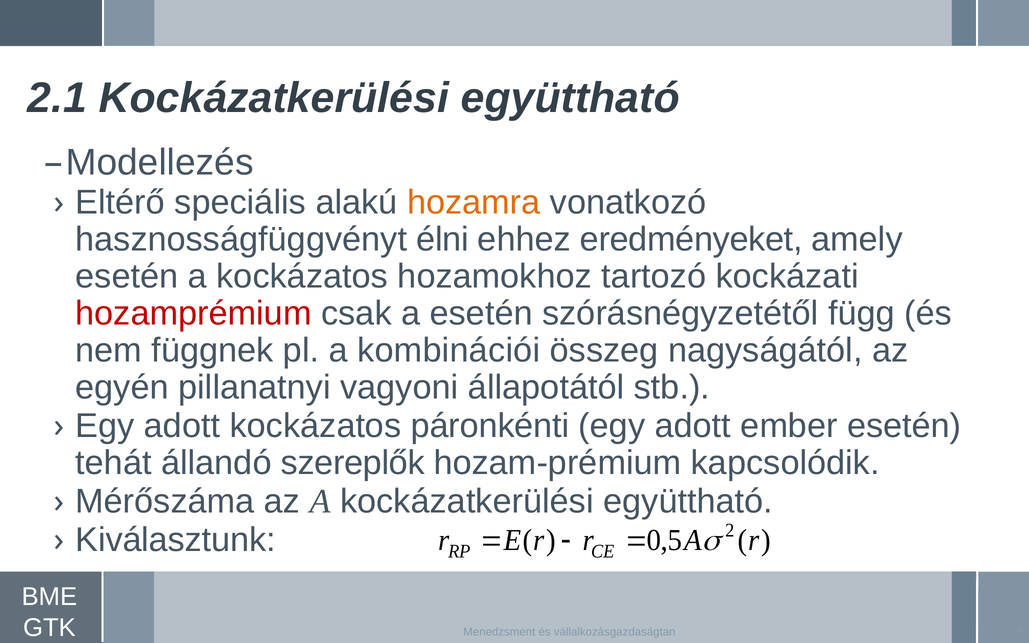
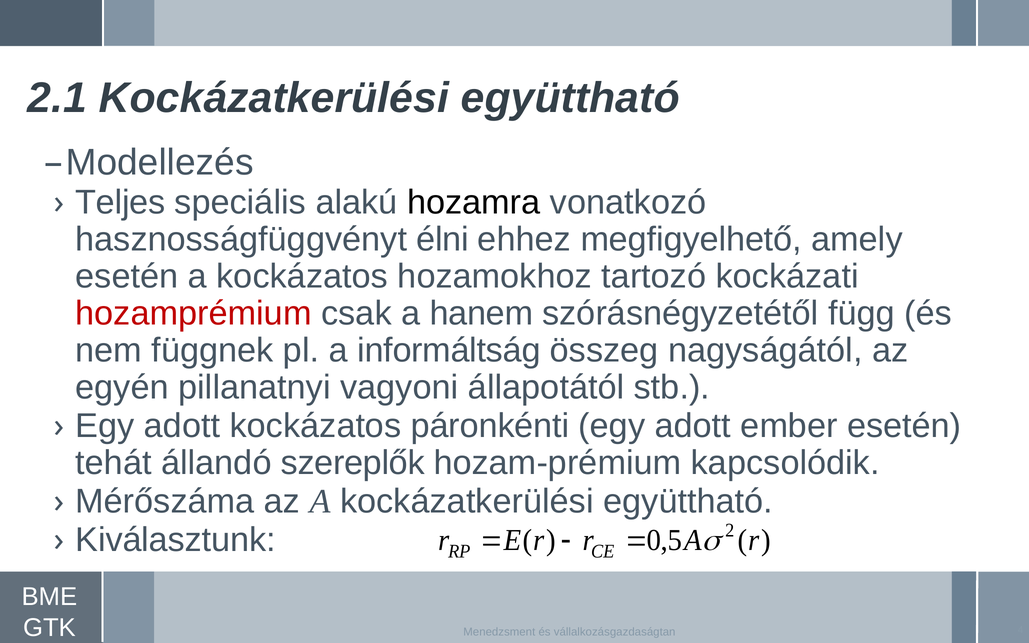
Eltérő: Eltérő -> Teljes (120, 202)
hozamra colour: orange -> black (474, 202)
eredményeket: eredményeket -> megfigyelhető (691, 239)
a esetén: esetén -> hanem (481, 314)
kombinációi: kombinációi -> informáltság (449, 351)
